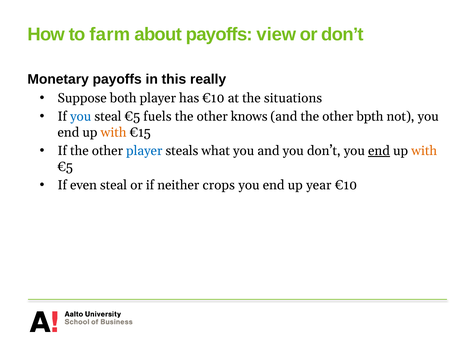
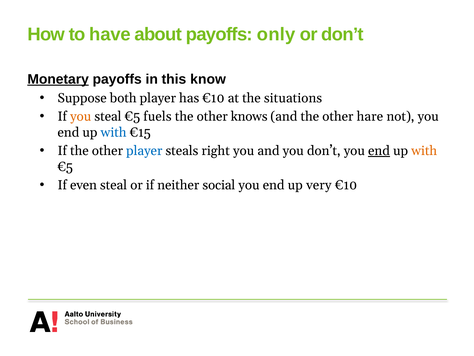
farm: farm -> have (110, 34)
view: view -> only (276, 34)
Monetary underline: none -> present (58, 79)
really: really -> know (208, 79)
you colour: blue -> orange (81, 116)
bpth: bpth -> hare (370, 116)
with colour: orange -> blue (114, 132)
what: what -> right (216, 151)
crops: crops -> social (219, 185)
year: year -> very (319, 185)
